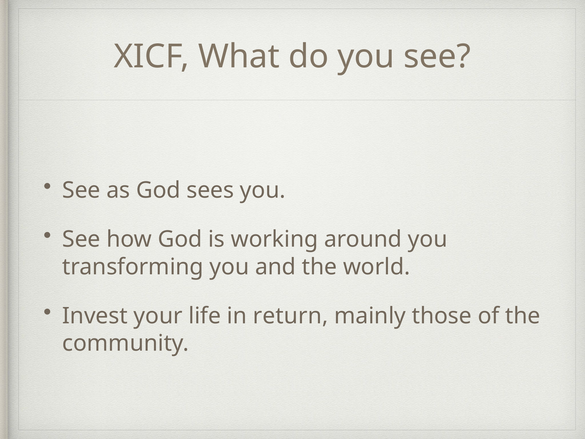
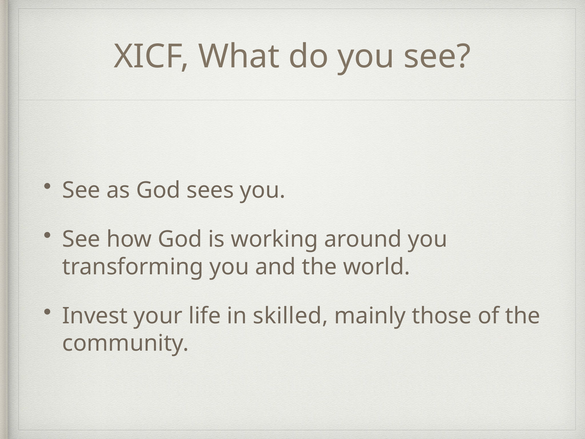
return: return -> skilled (290, 316)
